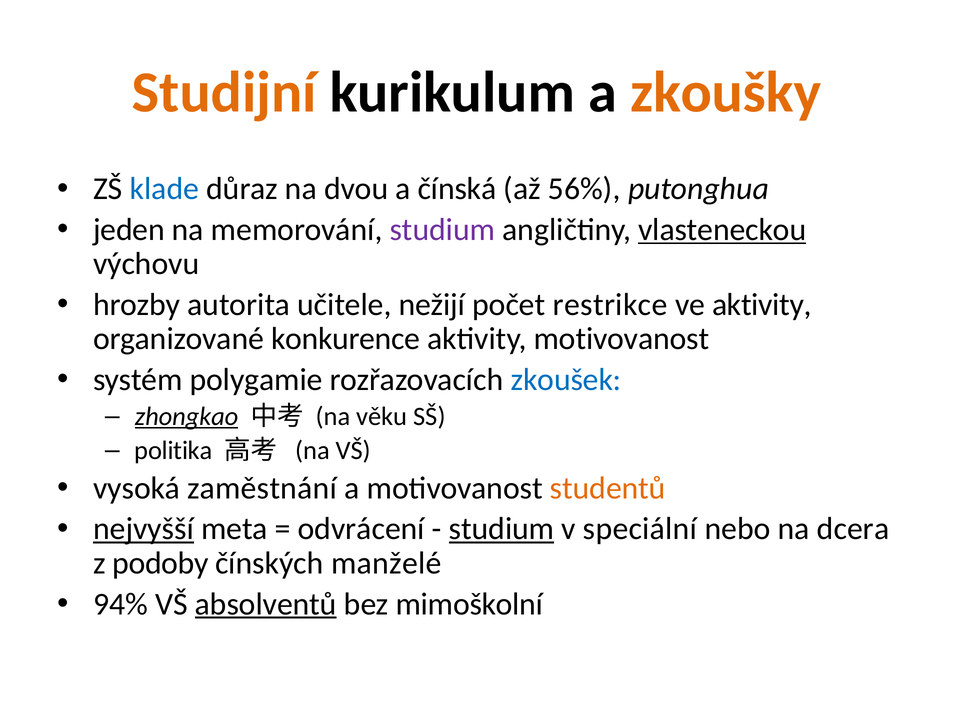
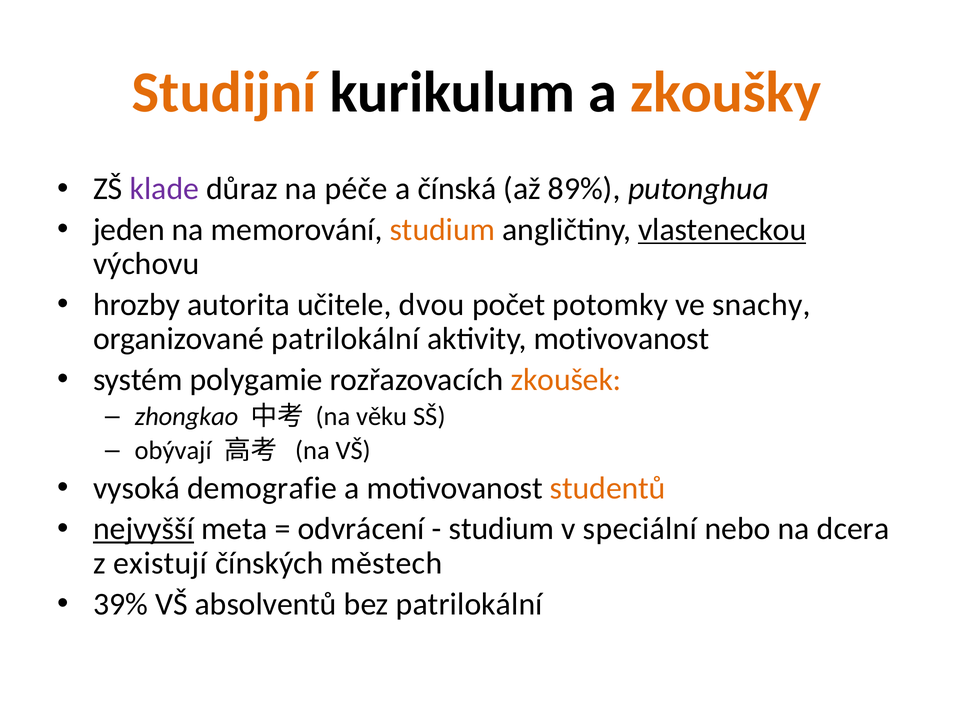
klade colour: blue -> purple (164, 189)
dvou: dvou -> péče (356, 189)
56%: 56% -> 89% (584, 189)
studium colour: purple -> orange (442, 229)
nežijí: nežijí -> dvou (432, 304)
restrikce: restrikce -> potomky (610, 304)
ve aktivity: aktivity -> snachy (762, 304)
organizované konkurence: konkurence -> patrilokální (345, 339)
zkoušek colour: blue -> orange (566, 379)
zhongkao underline: present -> none (187, 416)
politika: politika -> obývají (173, 450)
zaměstnání: zaměstnání -> demografie (262, 488)
studium underline: present -> none (502, 529)
podoby: podoby -> existují (160, 563)
manželé: manželé -> městech (386, 563)
94%: 94% -> 39% (120, 604)
absolventů underline: present -> none (266, 604)
bez mimoškolní: mimoškolní -> patrilokální (469, 604)
